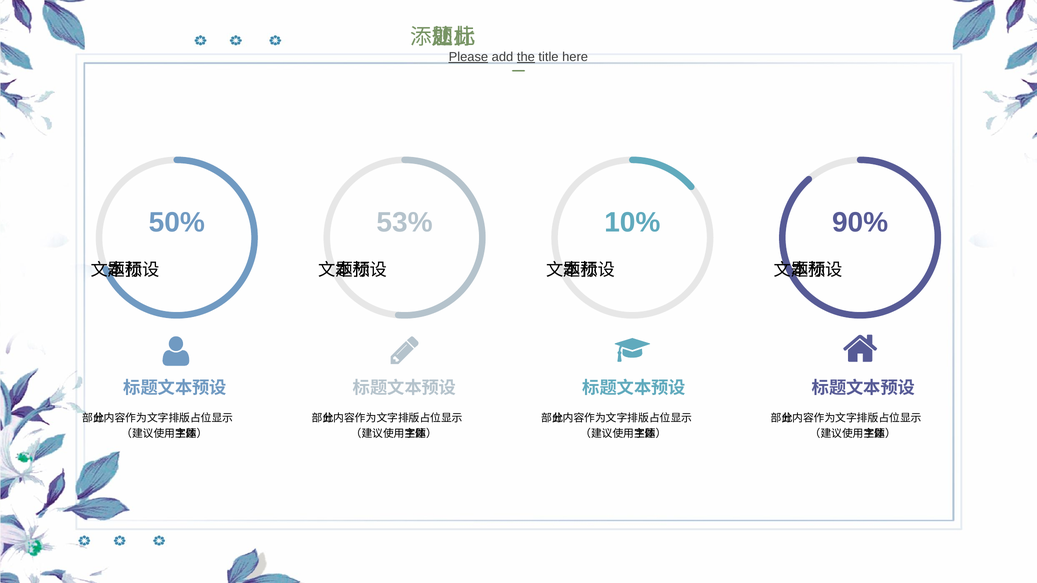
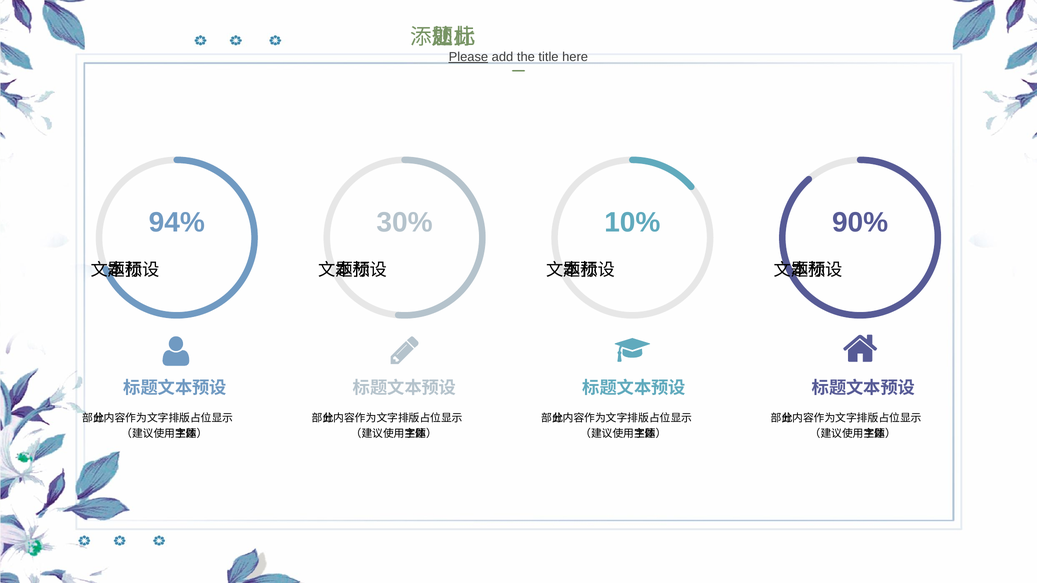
the underline: present -> none (526, 57)
50%: 50% -> 94% (177, 223)
53%: 53% -> 30% (405, 223)
